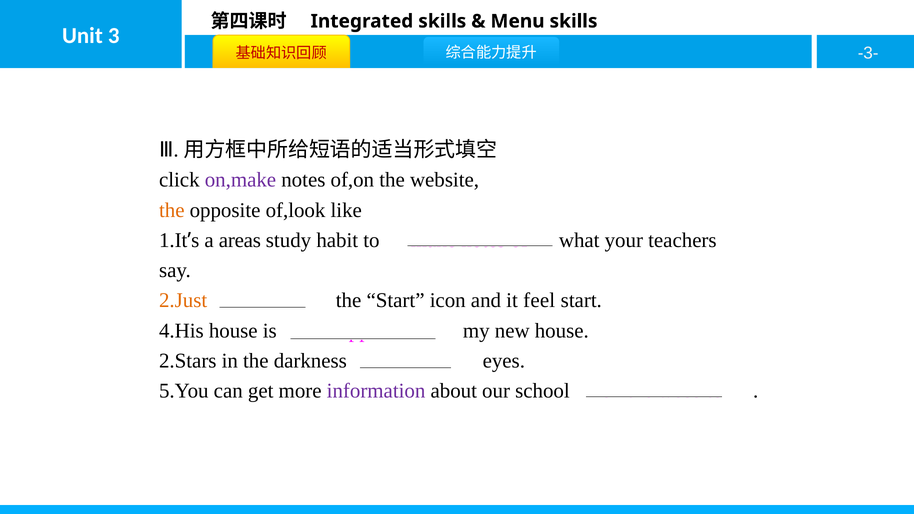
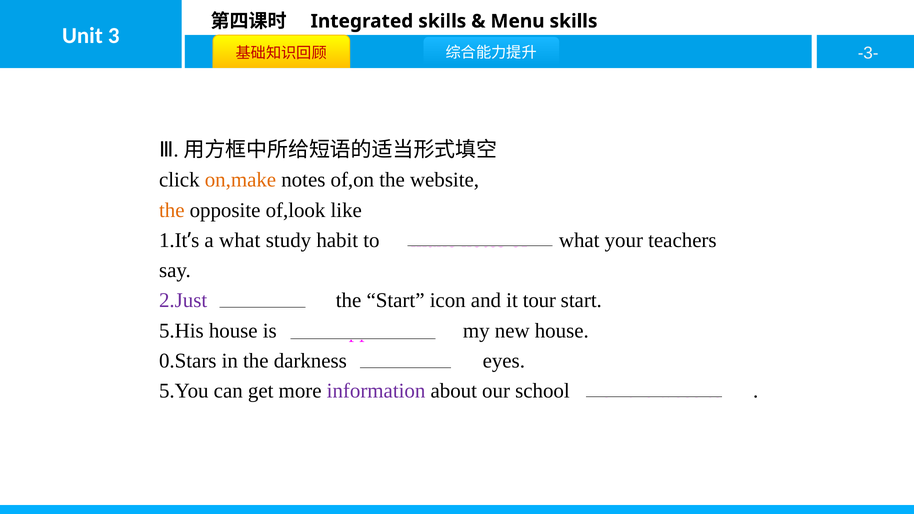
on,make colour: purple -> orange (240, 180)
a areas: areas -> what (240, 240)
2.Just colour: orange -> purple (183, 301)
feel: feel -> tour (539, 301)
4.His: 4.His -> 5.His (181, 331)
2.Stars: 2.Stars -> 0.Stars (188, 361)
